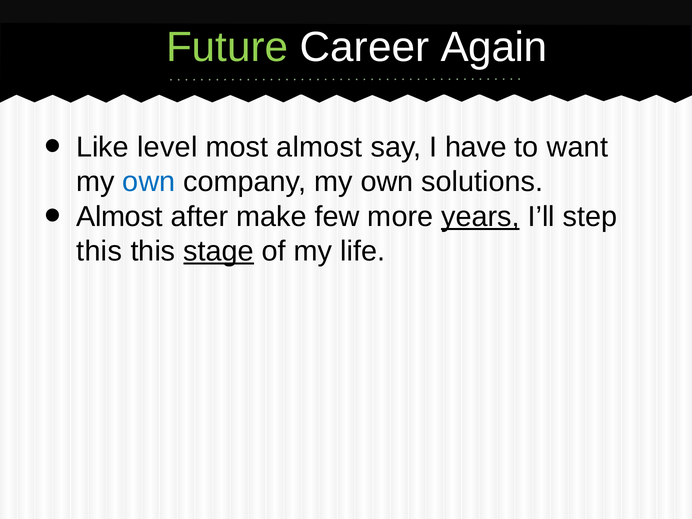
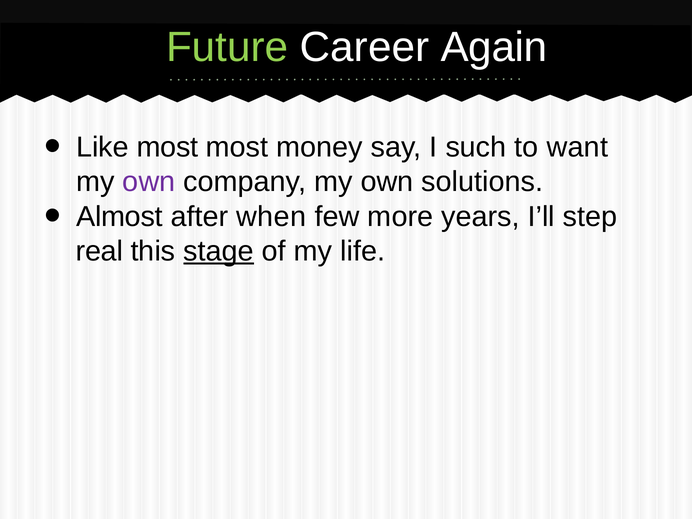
Like level: level -> most (168, 147)
most almost: almost -> money (319, 147)
have: have -> such (476, 147)
own colour: blue -> purple (149, 182)
make: make -> when (271, 217)
years underline: present -> none (480, 217)
this: this -> real (99, 251)
